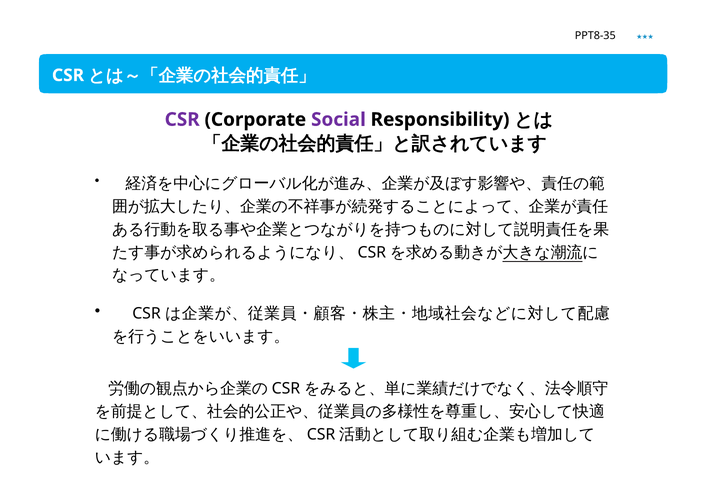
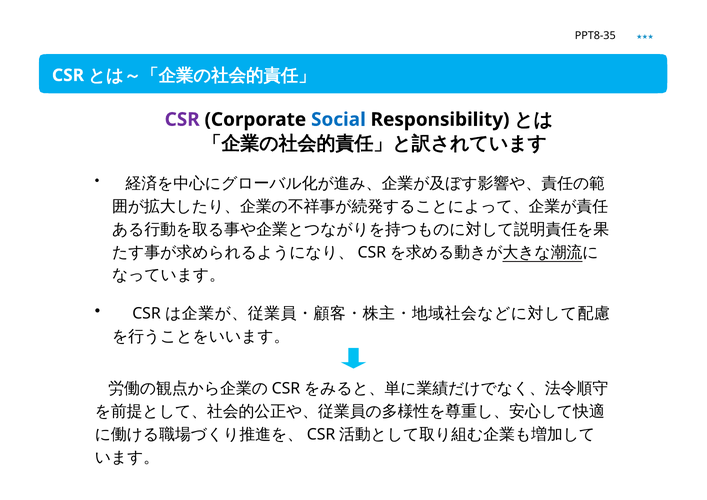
Social colour: purple -> blue (338, 120)
